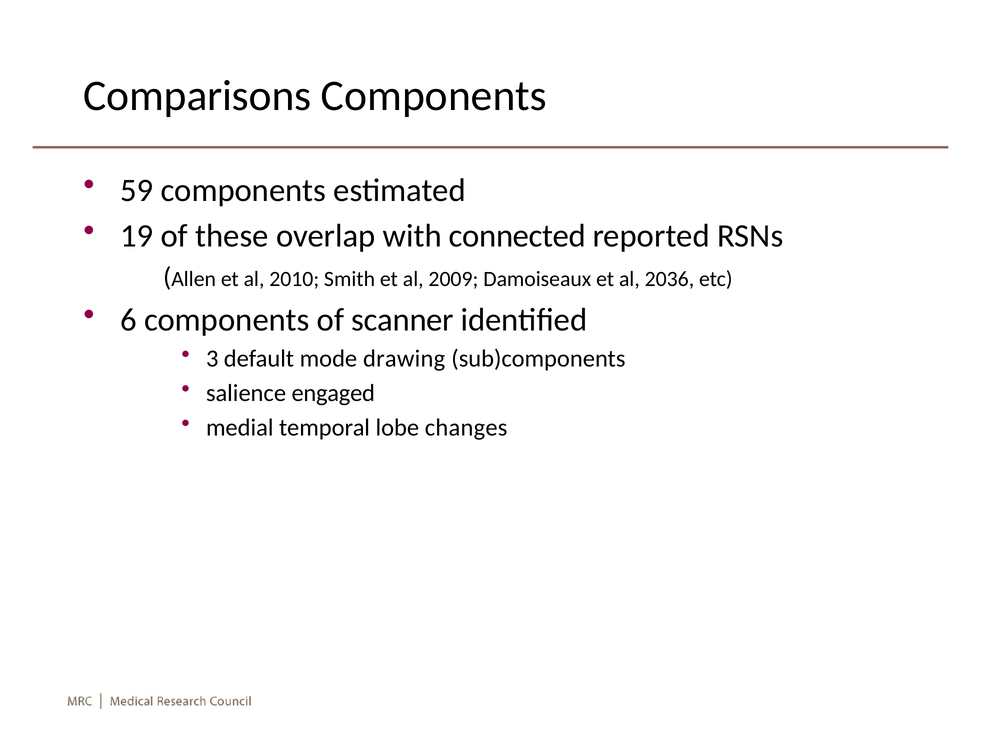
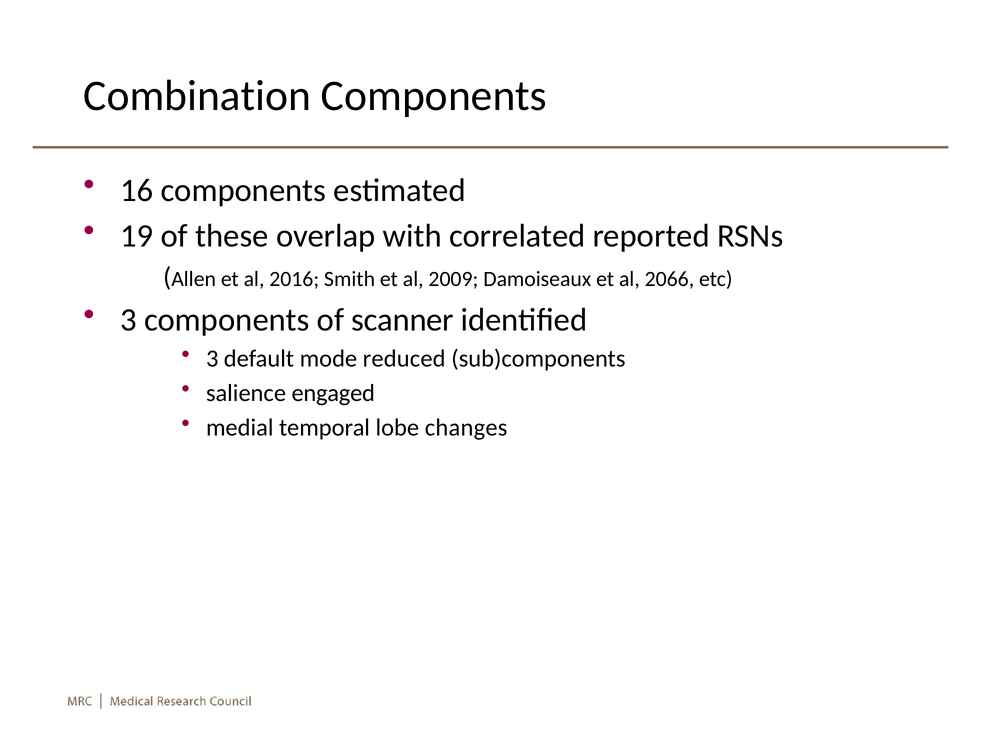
Comparisons: Comparisons -> Combination (197, 96)
59: 59 -> 16 (137, 190)
connected: connected -> correlated (517, 236)
2010: 2010 -> 2016 (294, 279)
2036: 2036 -> 2066 (669, 279)
6: 6 -> 3 (128, 320)
drawing: drawing -> reduced (404, 359)
